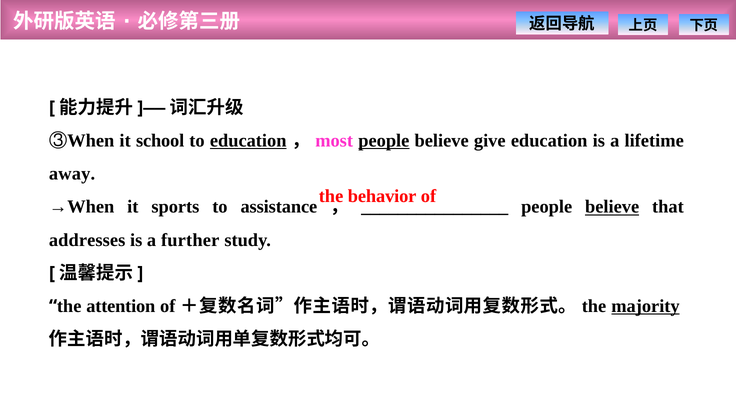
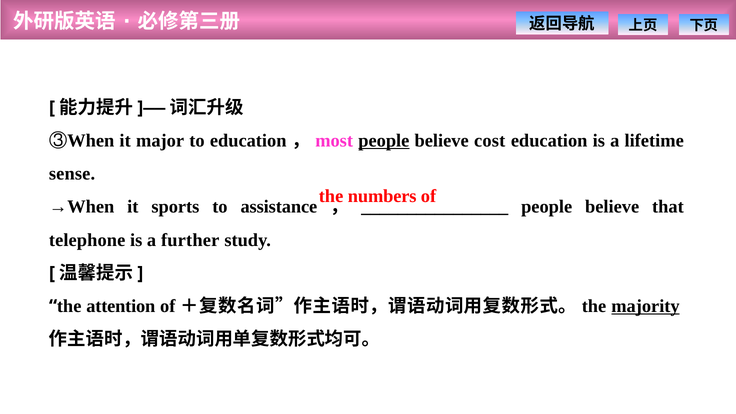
school: school -> major (160, 141)
education underline: present -> none (248, 141)
give: give -> cost (490, 141)
away: away -> sense (72, 174)
behavior: behavior -> numbers (382, 196)
believe underline: present -> none (612, 207)
addresses: addresses -> telephone (87, 240)
